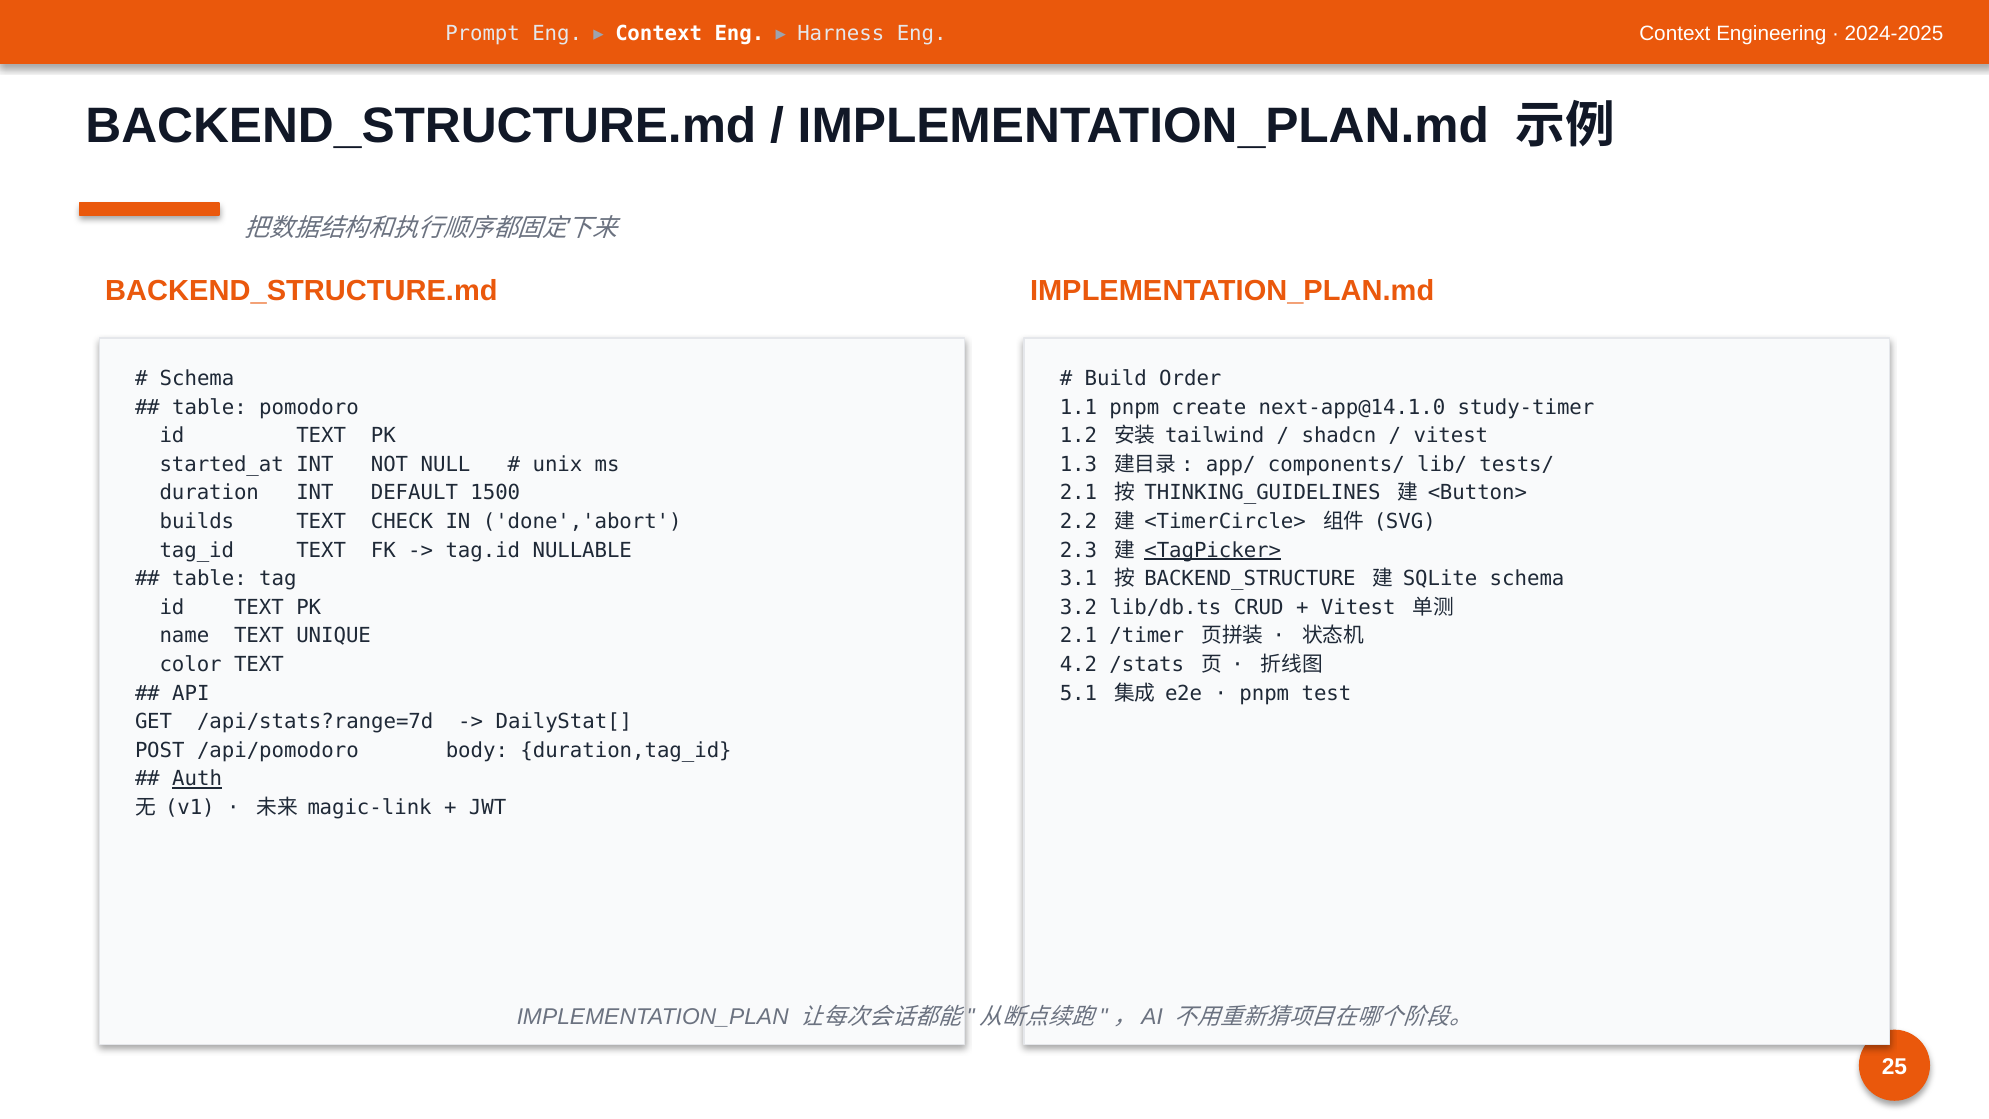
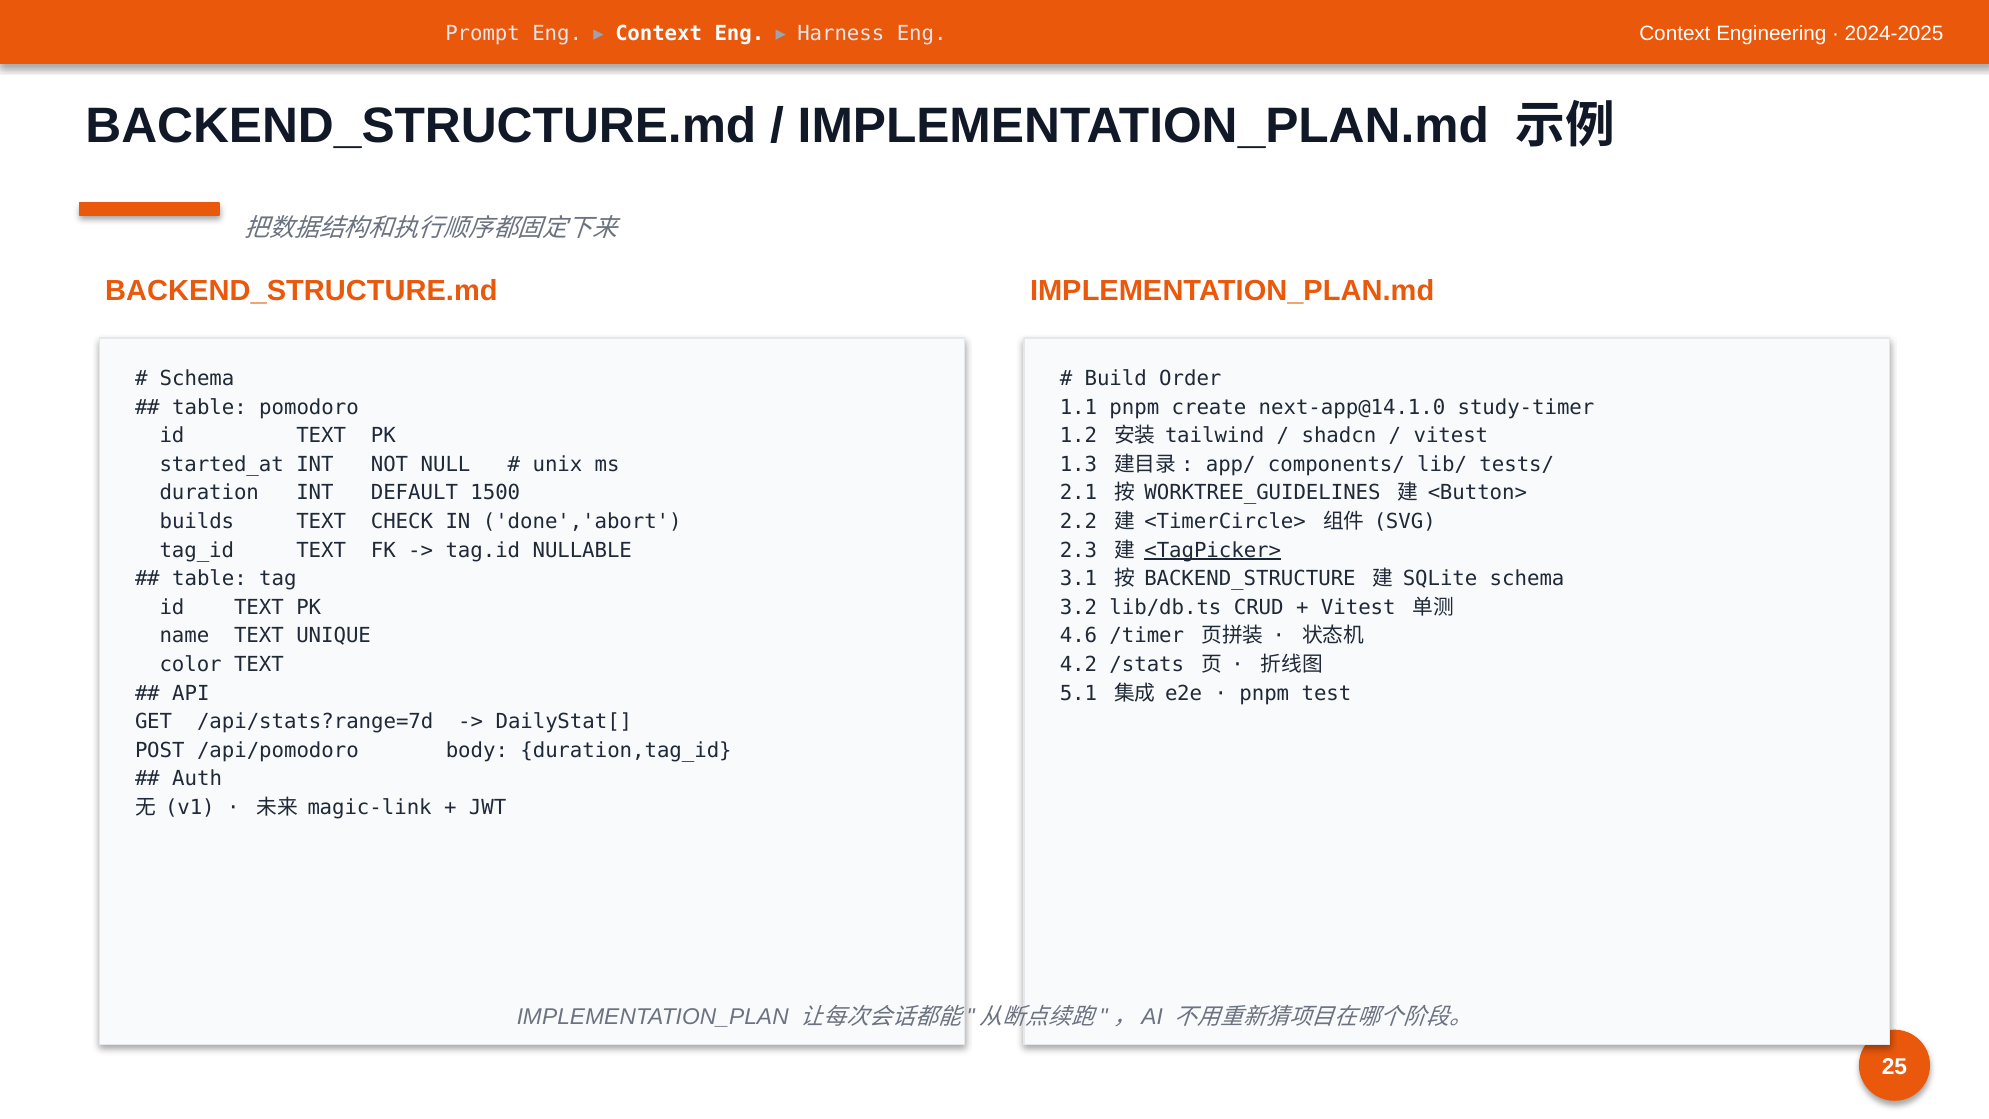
THINKING_GUIDELINES: THINKING_GUIDELINES -> WORKTREE_GUIDELINES (1263, 493)
2.1: 2.1 -> 4.6 (1079, 636)
Auth underline: present -> none (197, 779)
